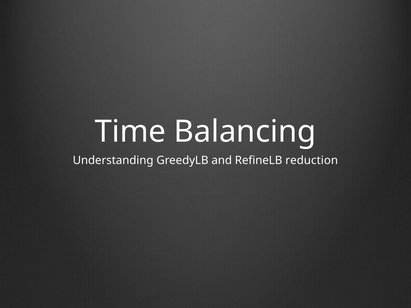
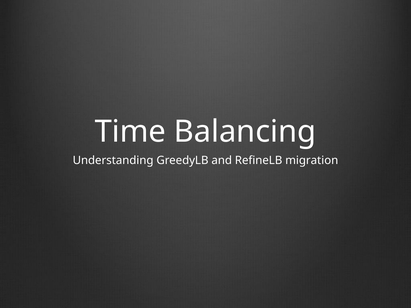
reduction: reduction -> migration (312, 160)
